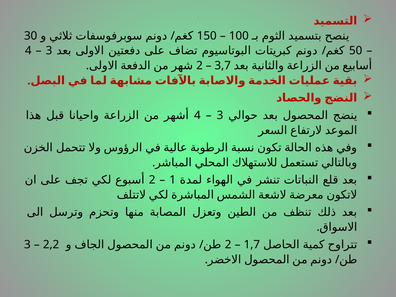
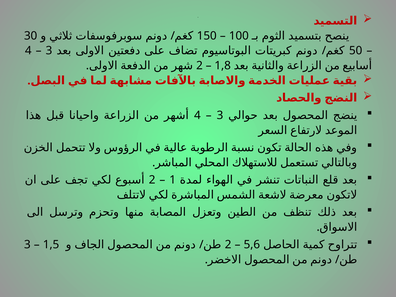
3,7: 3,7 -> 1,8 (223, 66)
2,2: 2,2 -> 1,5 (51, 244)
1,7: 1,7 -> 5,6 (252, 244)
